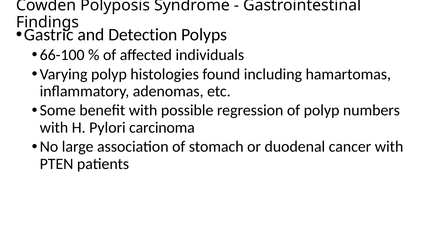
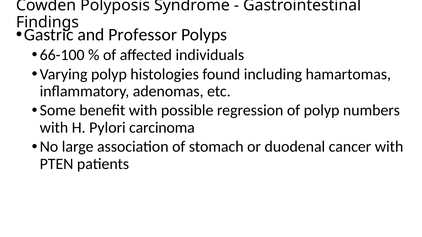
Detection: Detection -> Professor (143, 35)
